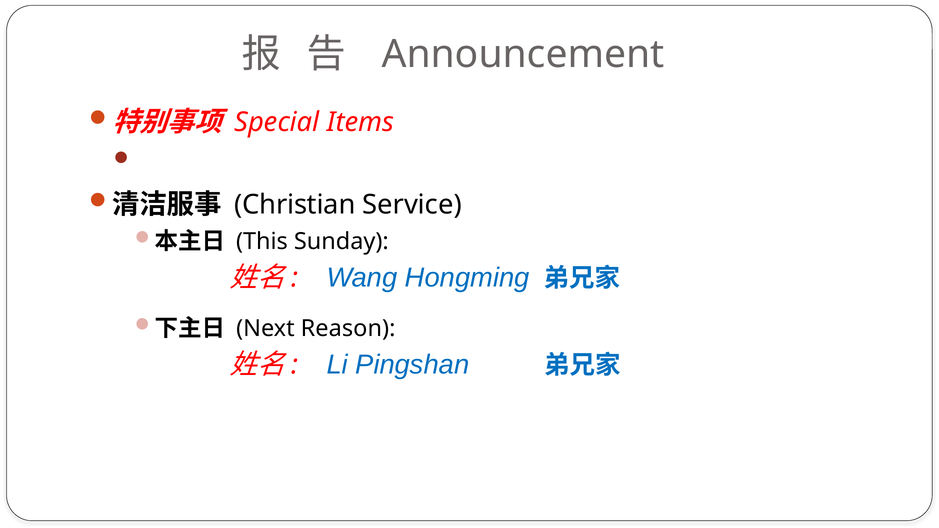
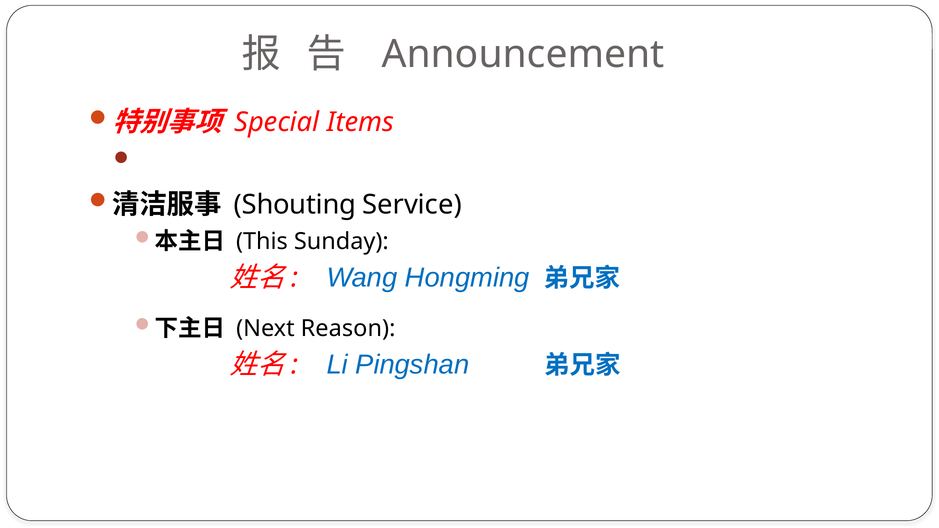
Christian: Christian -> Shouting (295, 205)
